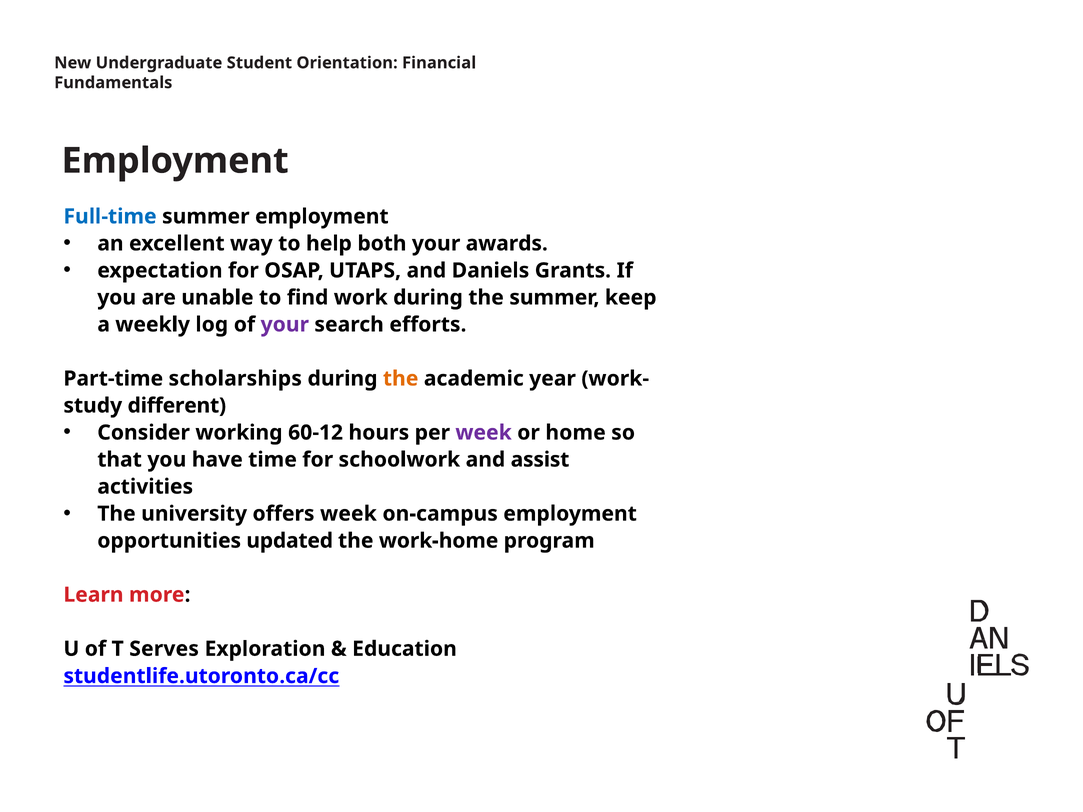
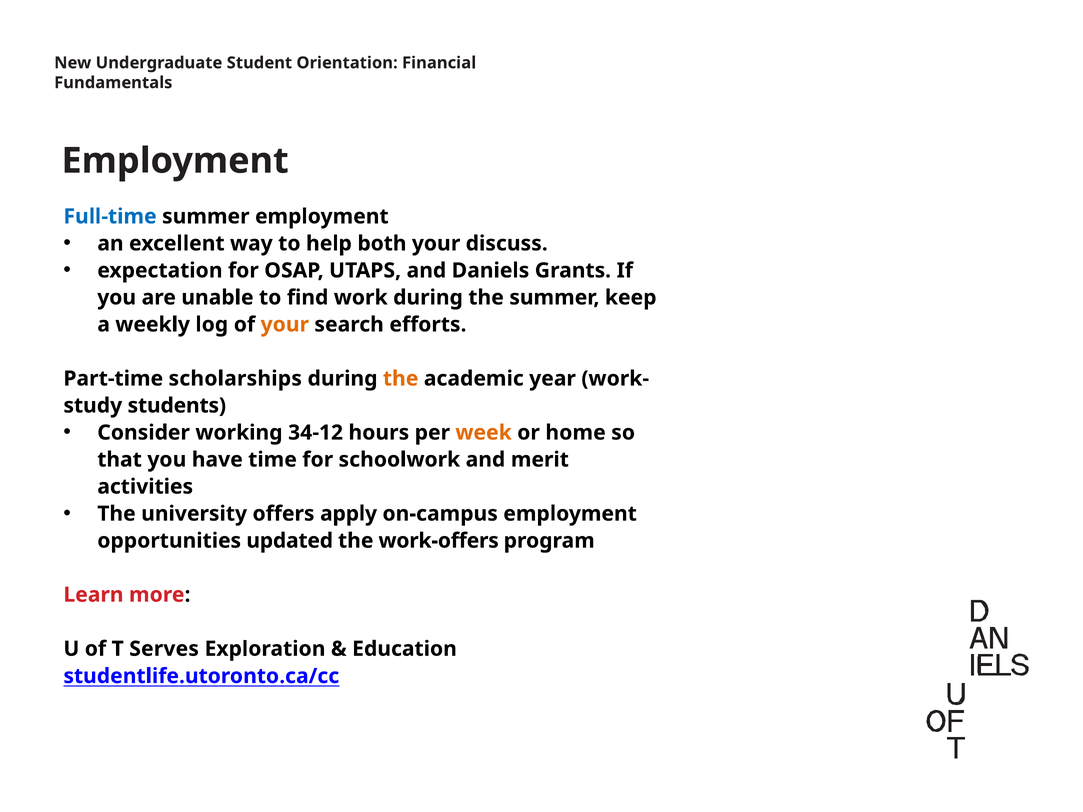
awards: awards -> discuss (507, 244)
your colour: purple -> orange (285, 325)
different: different -> students (177, 406)
60-12: 60-12 -> 34-12 (316, 433)
week colour: purple -> orange (484, 433)
assist: assist -> merit (540, 460)
offers week: week -> apply (349, 514)
work-home: work-home -> work-offers (439, 541)
